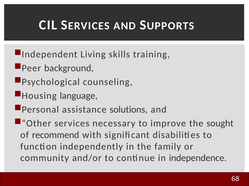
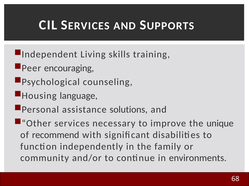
background: background -> encouraging (69, 68)
sought: sought -> unique (220, 124)
independence: independence -> environments (198, 159)
